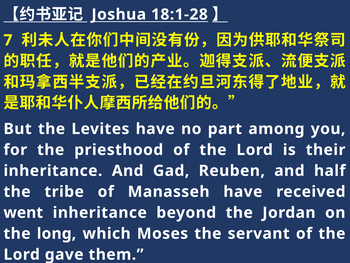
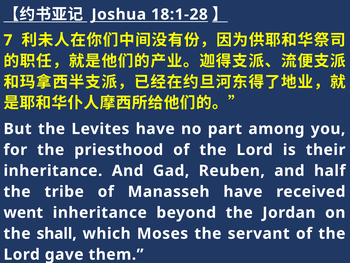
long: long -> shall (57, 233)
